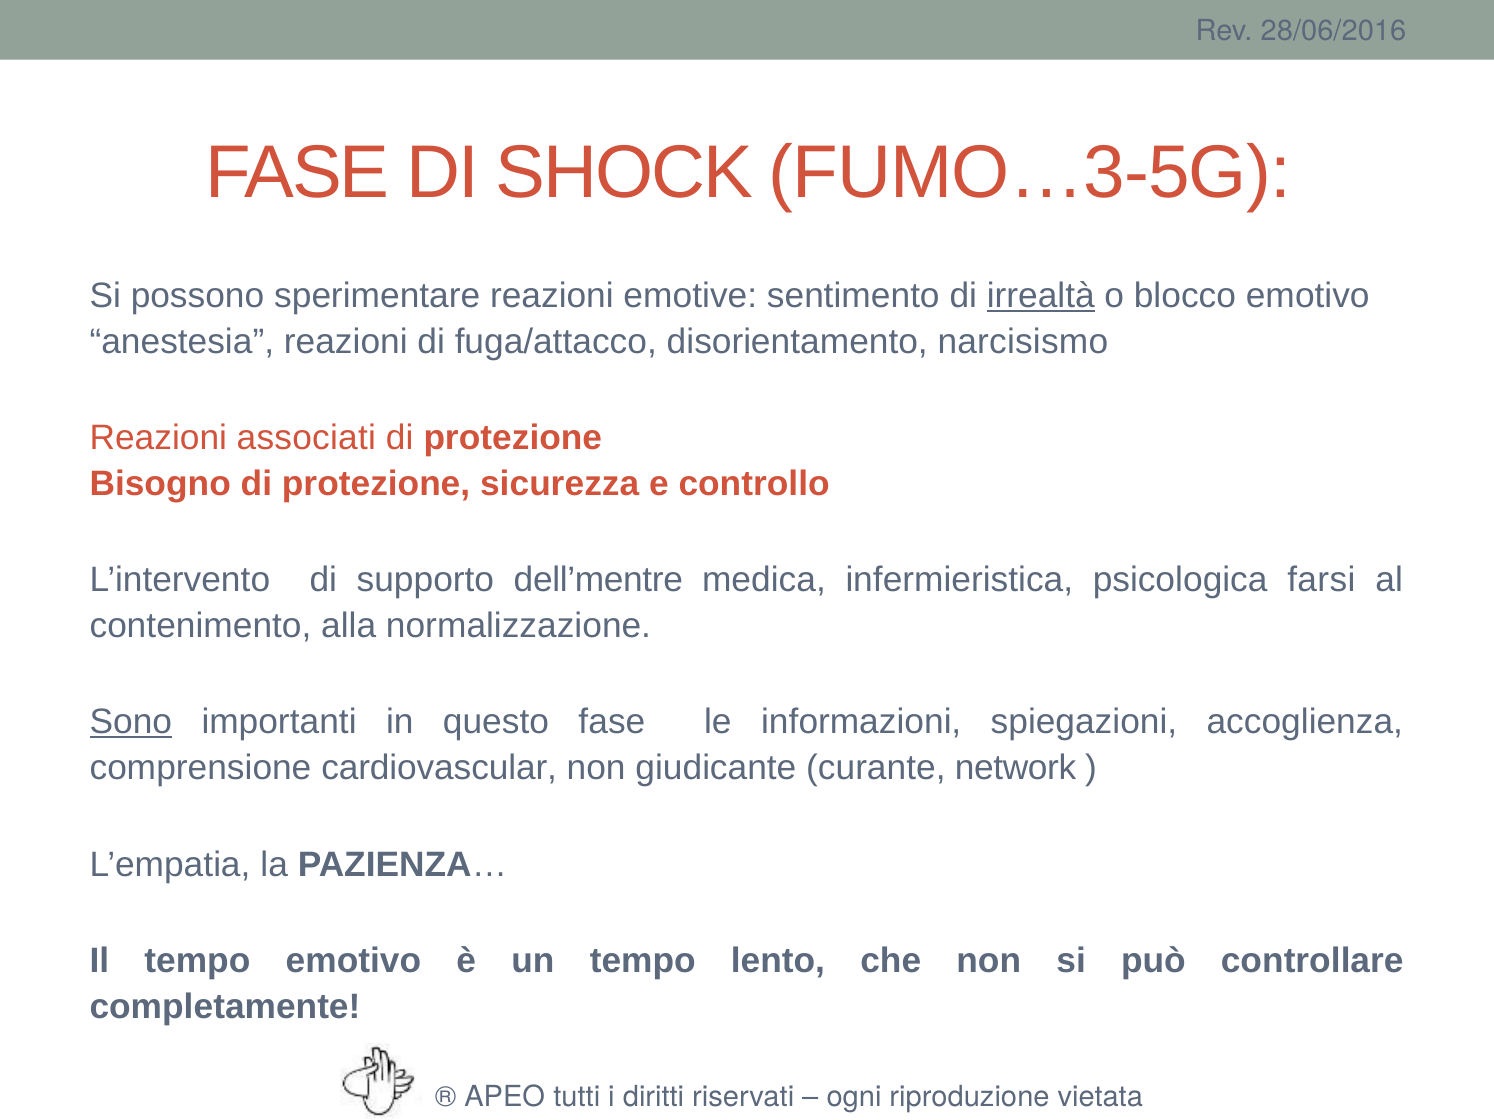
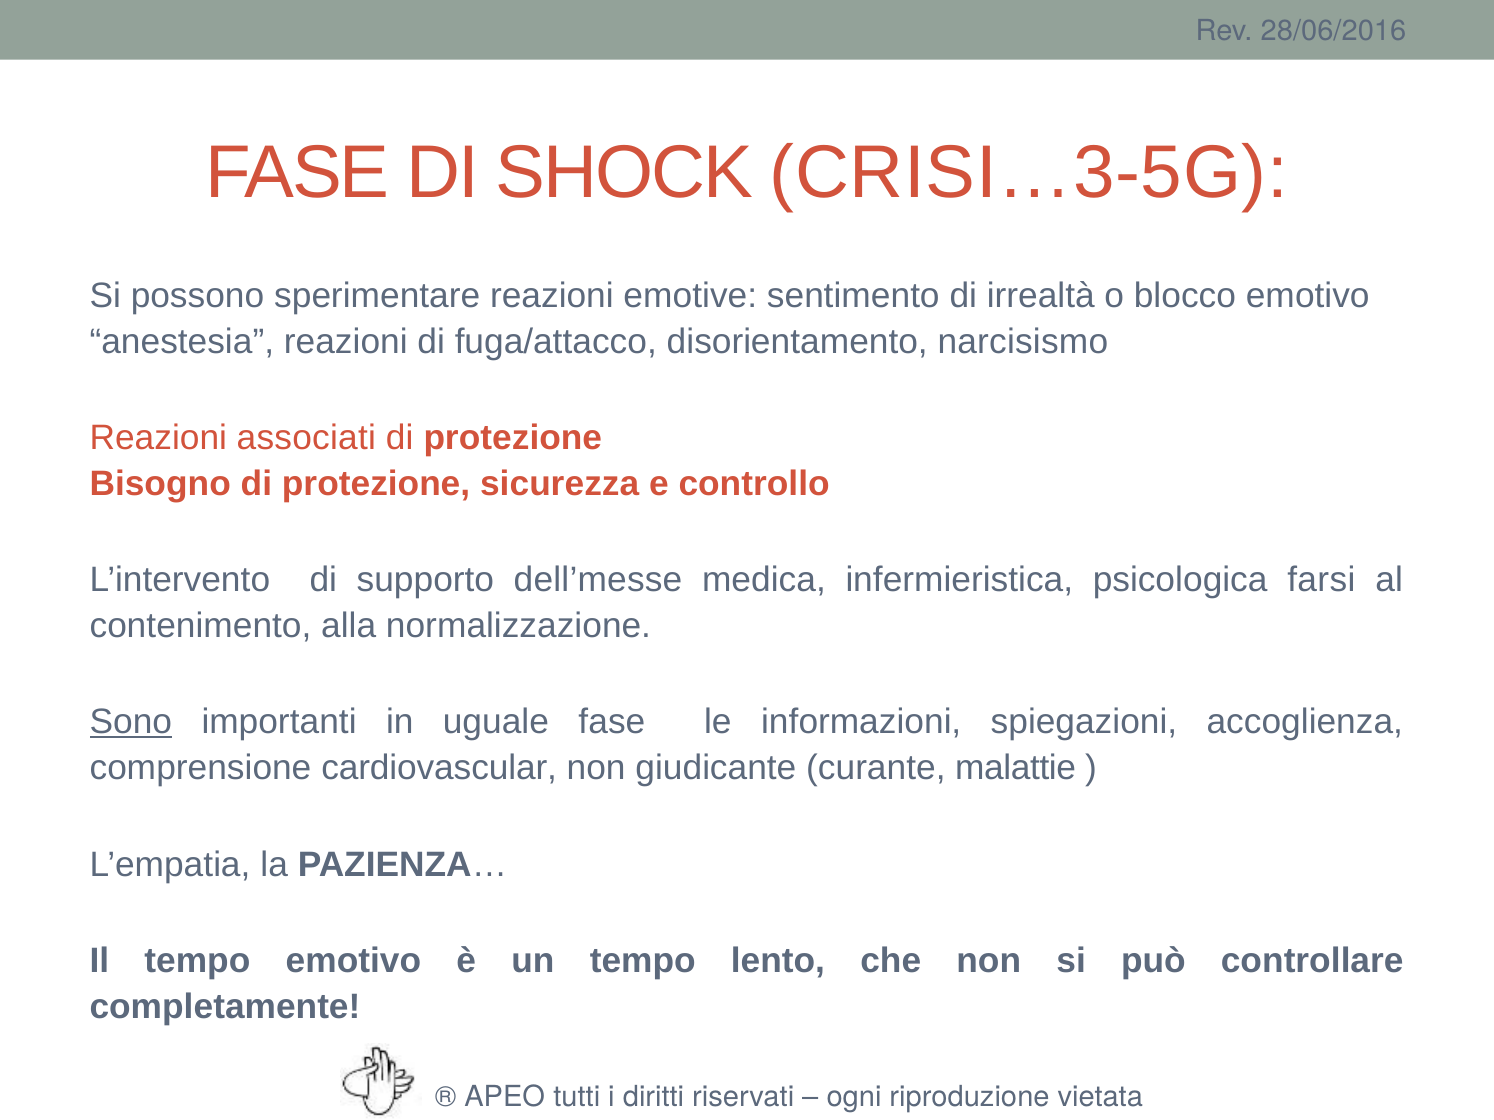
FUMO…3-5G: FUMO…3-5G -> CRISI…3-5G (1029, 173)
irrealtà underline: present -> none (1041, 296)
dell’mentre: dell’mentre -> dell’messe (598, 580)
questo: questo -> uguale (496, 723)
network: network -> malattie (1016, 768)
